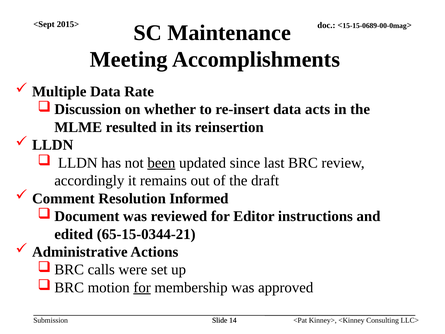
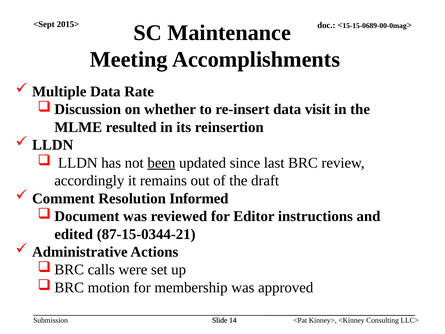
acts: acts -> visit (318, 109)
65-15-0344-21: 65-15-0344-21 -> 87-15-0344-21 (146, 234)
for underline: present -> none (142, 287)
